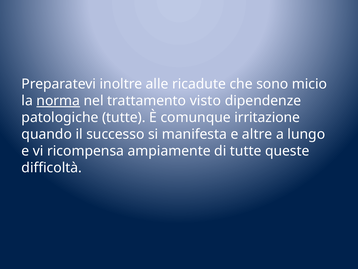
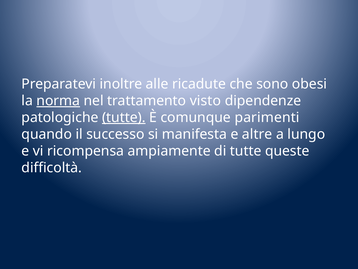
micio: micio -> obesi (310, 84)
tutte underline: none -> present (124, 117)
irritazione: irritazione -> parimenti (267, 117)
